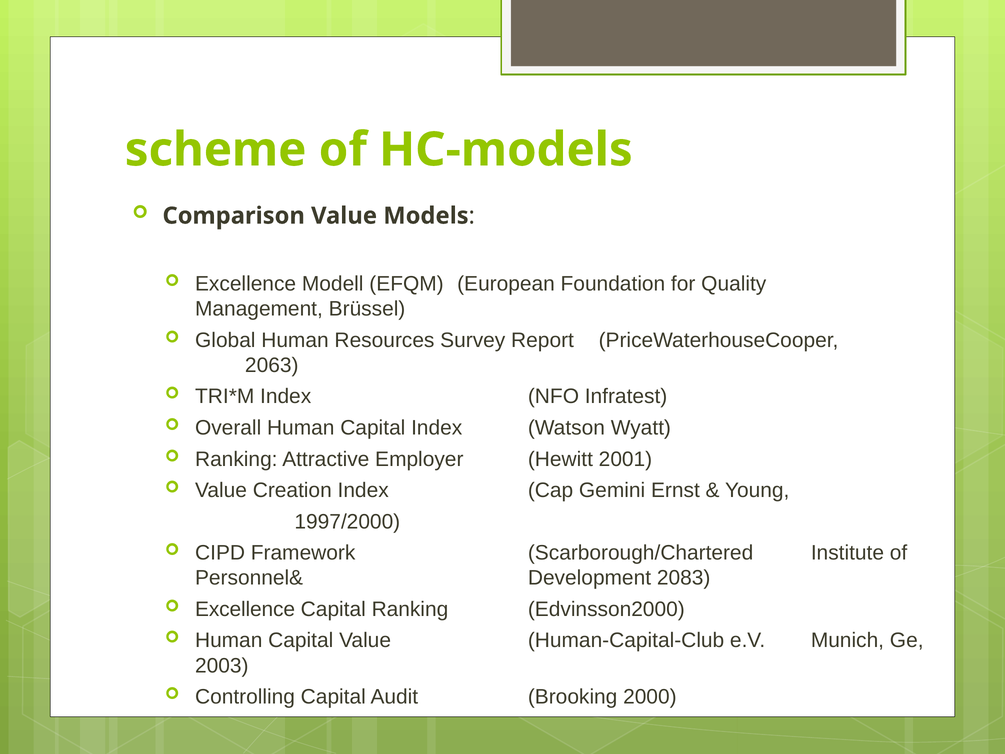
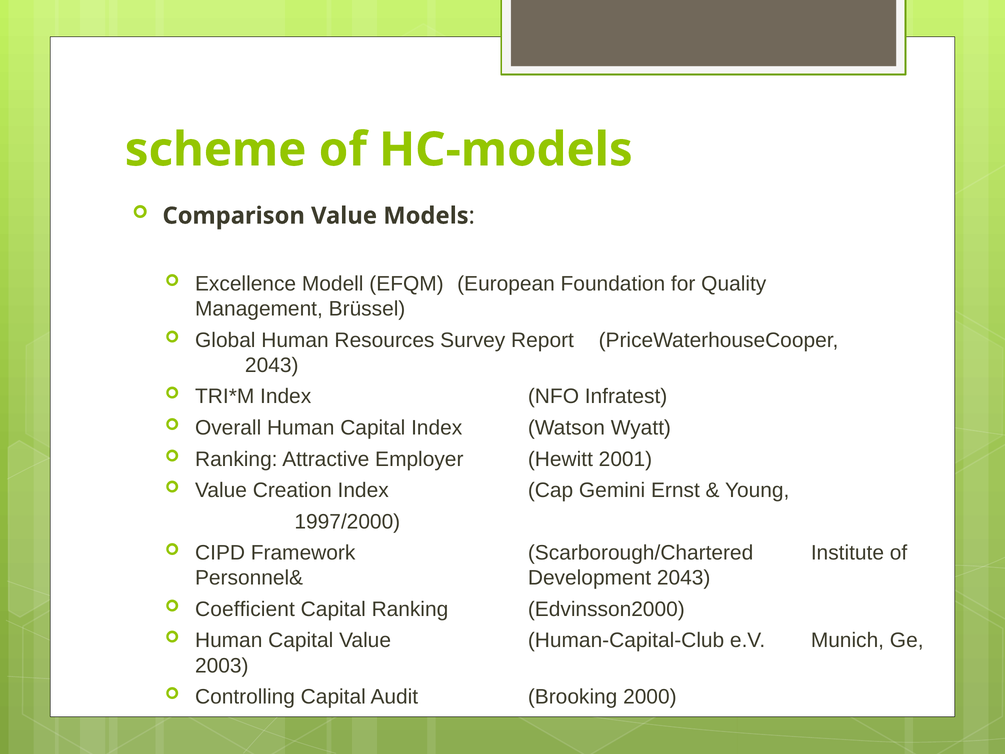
2063: 2063 -> 2043 (272, 365)
Development 2083: 2083 -> 2043 (684, 578)
Excellence: Excellence -> Coefficient (245, 609)
